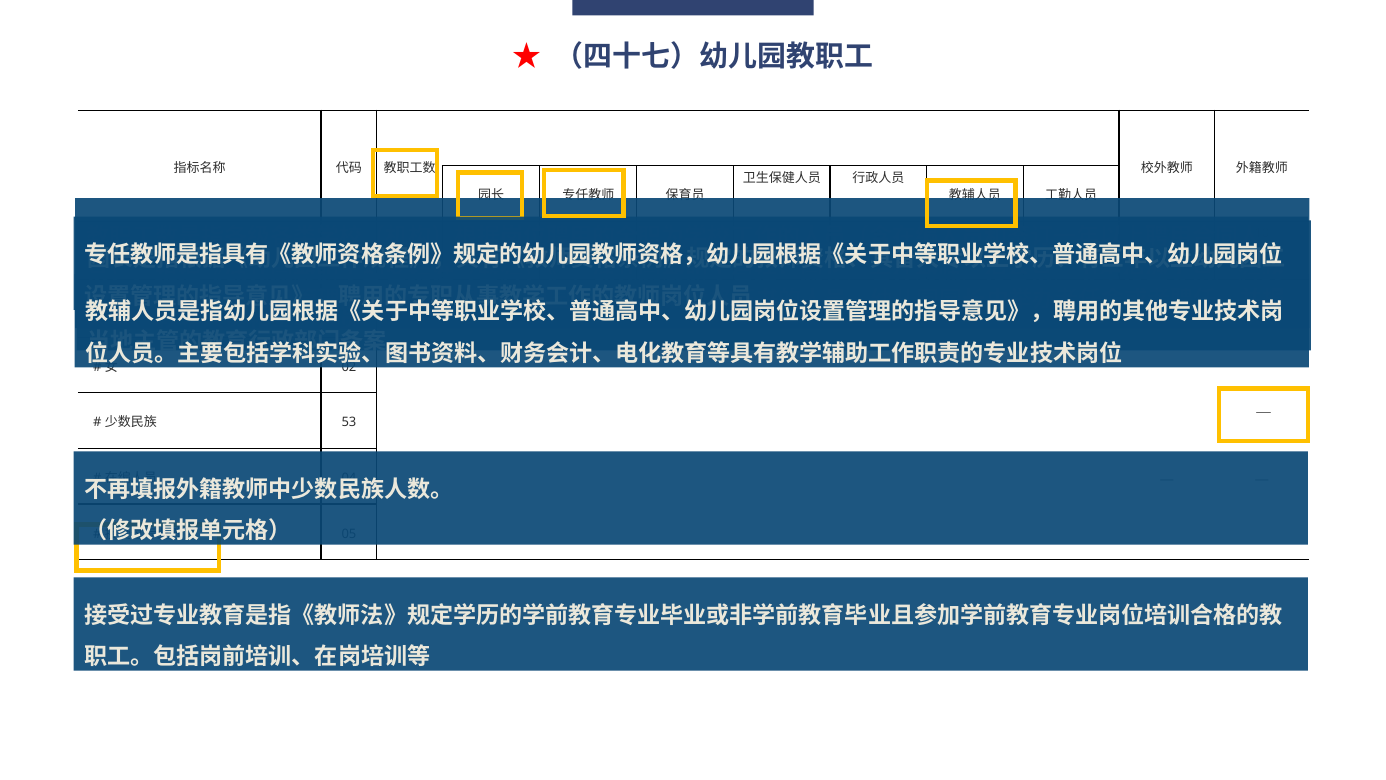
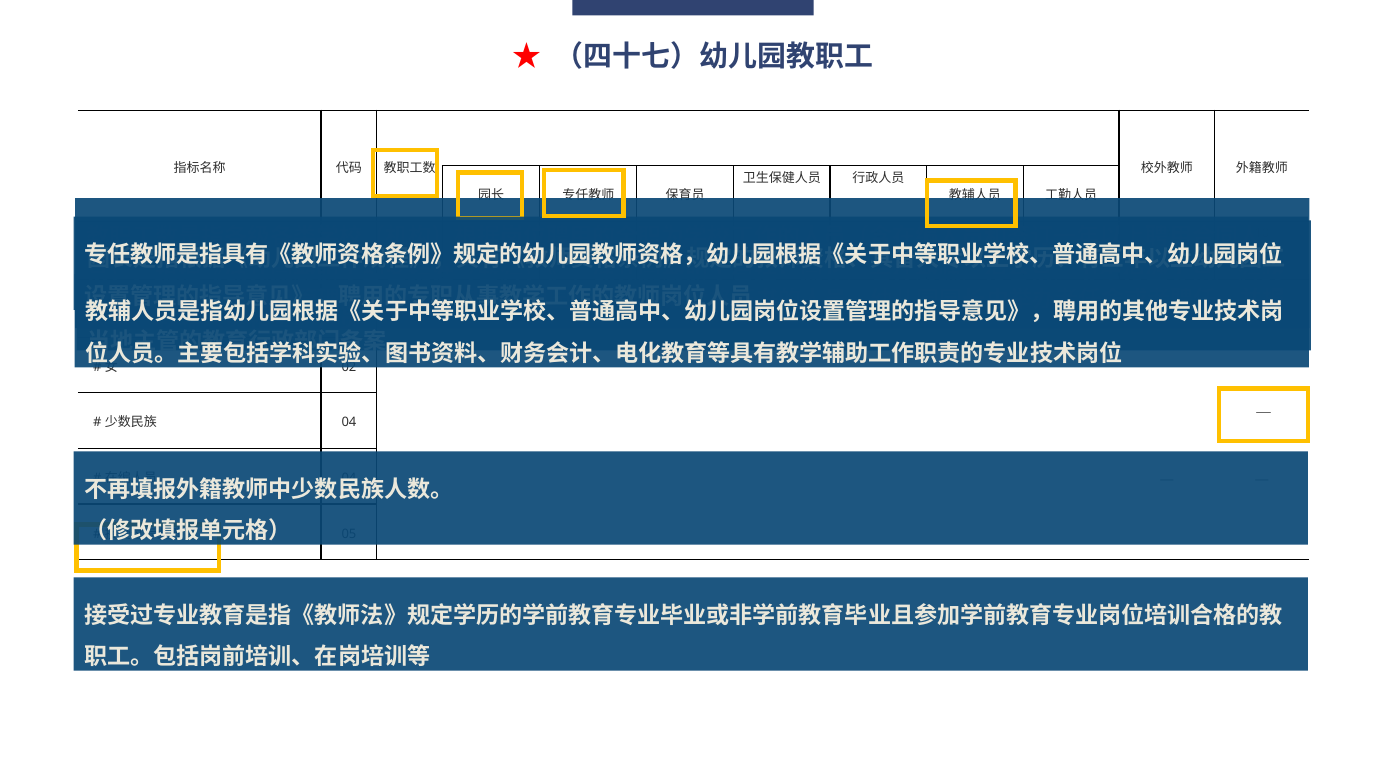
53: 53 -> 04 (349, 422)
